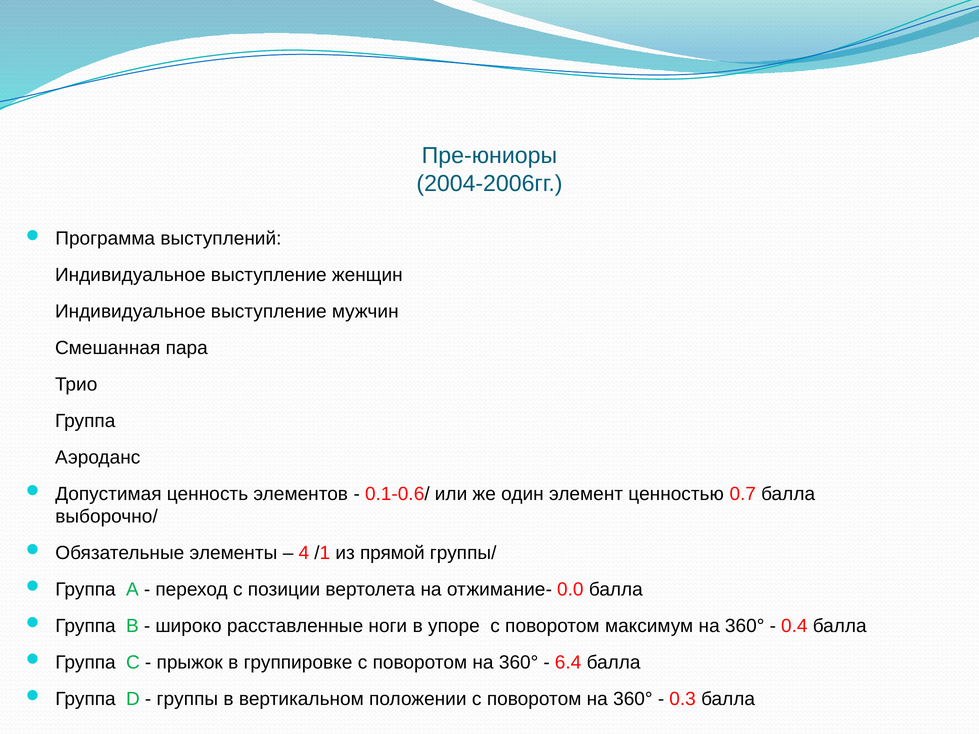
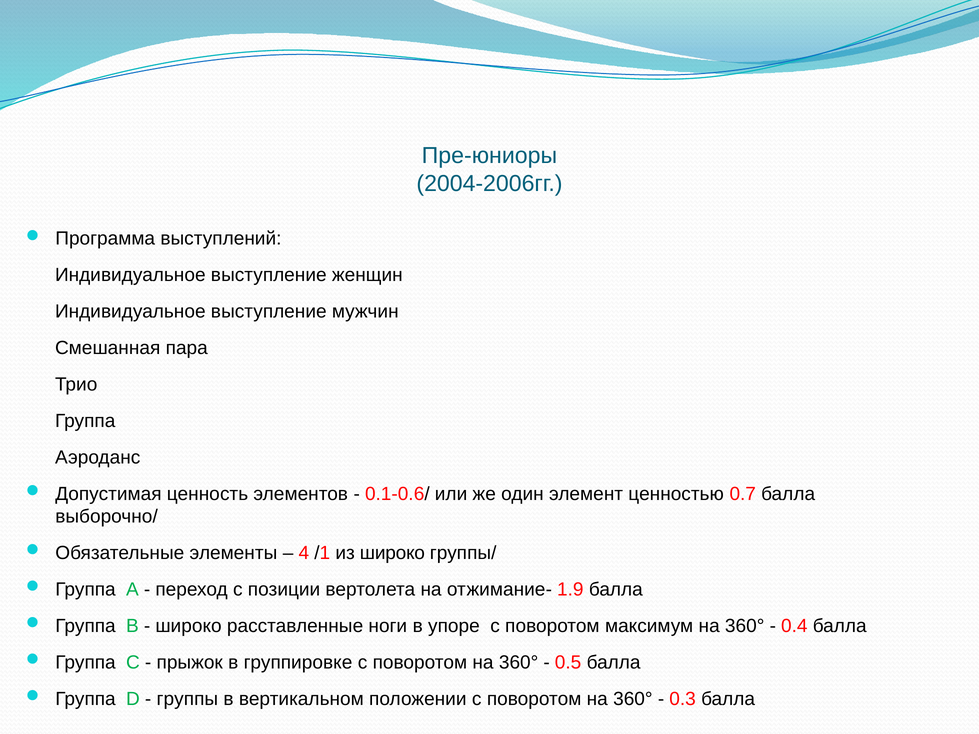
из прямой: прямой -> широко (392, 553)
0.0: 0.0 -> 1.9 (570, 590)
6.4: 6.4 -> 0.5 (568, 663)
